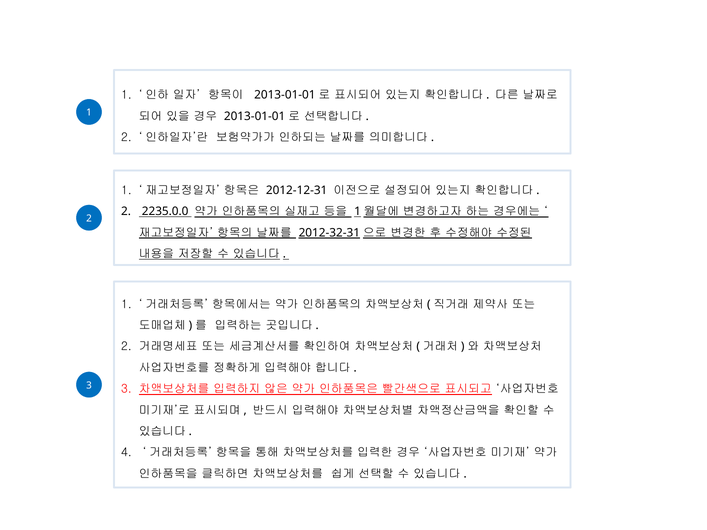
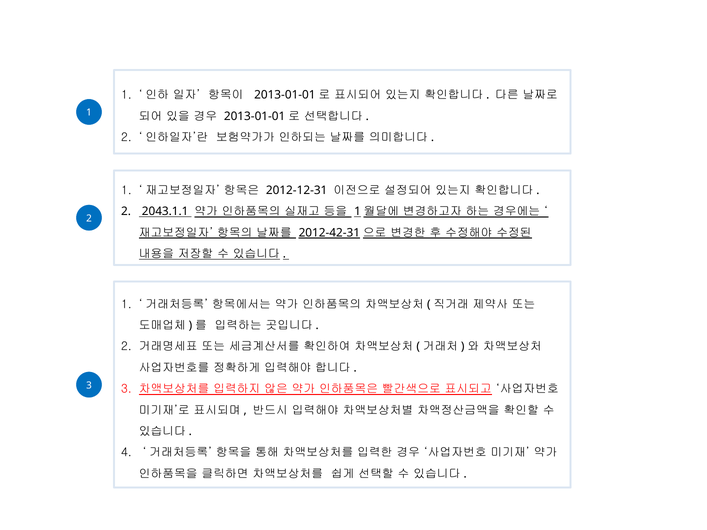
2235.0.0: 2235.0.0 -> 2043.1.1 (165, 212)
2012-32-31: 2012-32-31 -> 2012-42-31 (329, 233)
